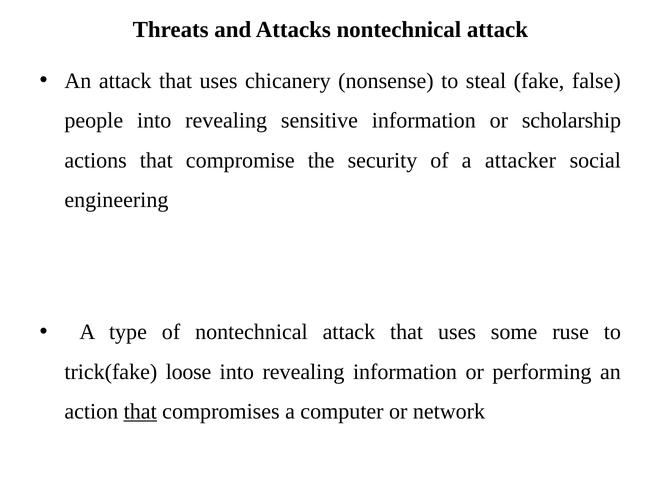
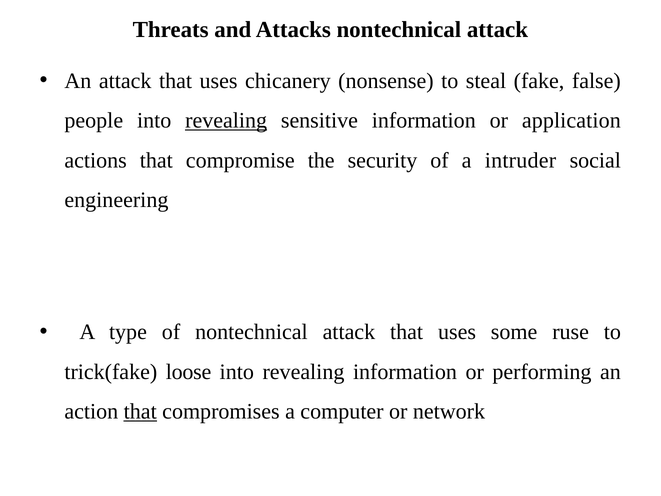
revealing underline: none -> present (226, 121)
scholarship: scholarship -> application (571, 121)
attacker: attacker -> intruder (520, 160)
